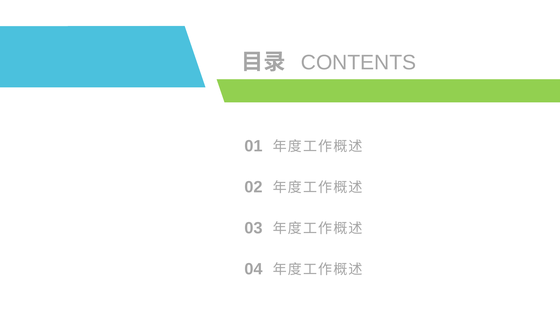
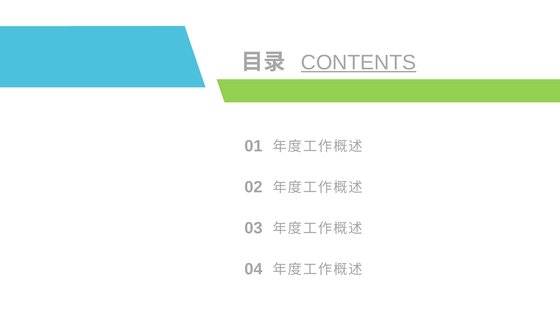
CONTENTS underline: none -> present (359, 63)
